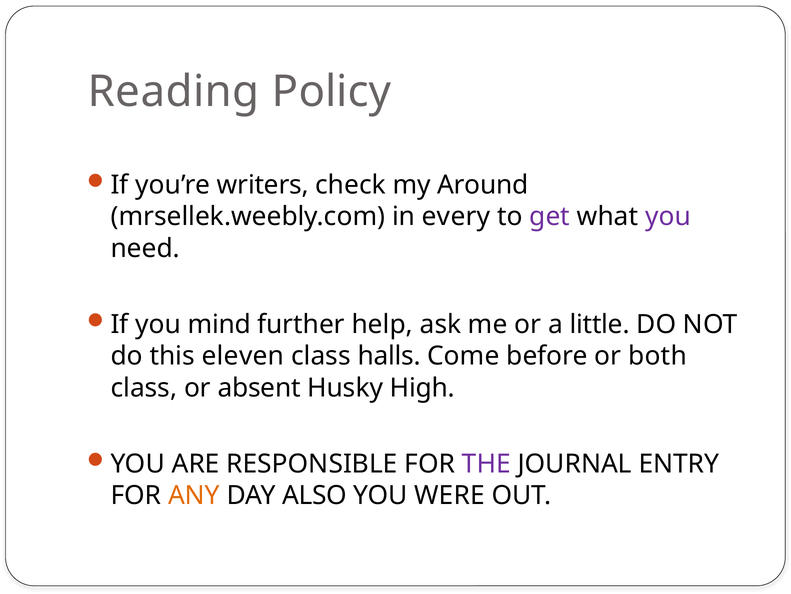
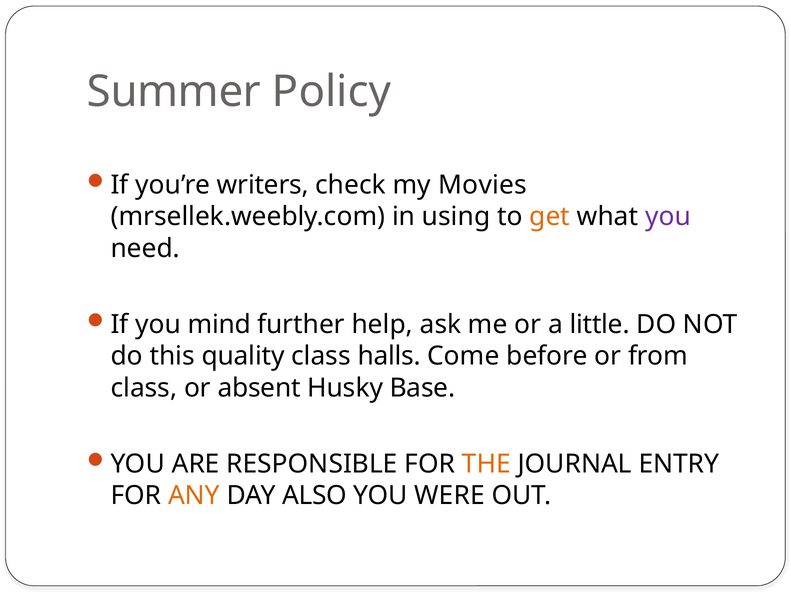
Reading: Reading -> Summer (174, 91)
Around: Around -> Movies (483, 185)
every: every -> using (456, 216)
get colour: purple -> orange (550, 216)
eleven: eleven -> quality (243, 356)
both: both -> from (658, 356)
High: High -> Base (422, 387)
THE colour: purple -> orange (486, 463)
